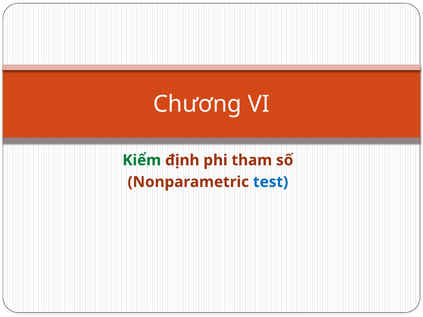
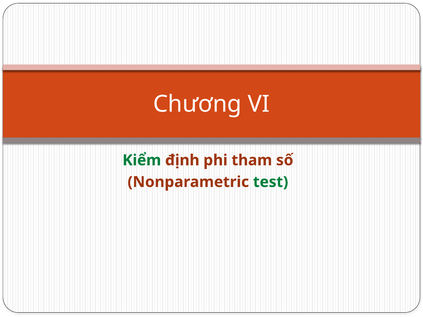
test colour: blue -> green (271, 182)
